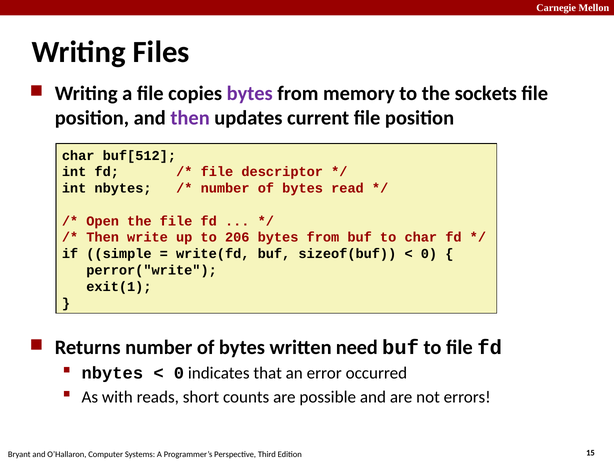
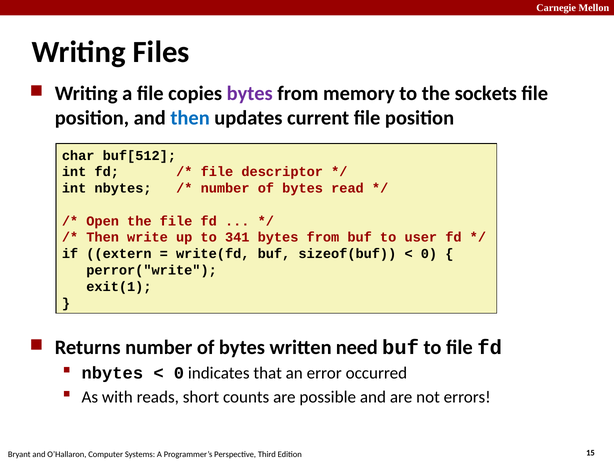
then colour: purple -> blue (190, 118)
206: 206 -> 341 (237, 237)
to char: char -> user (421, 237)
simple: simple -> extern (119, 254)
